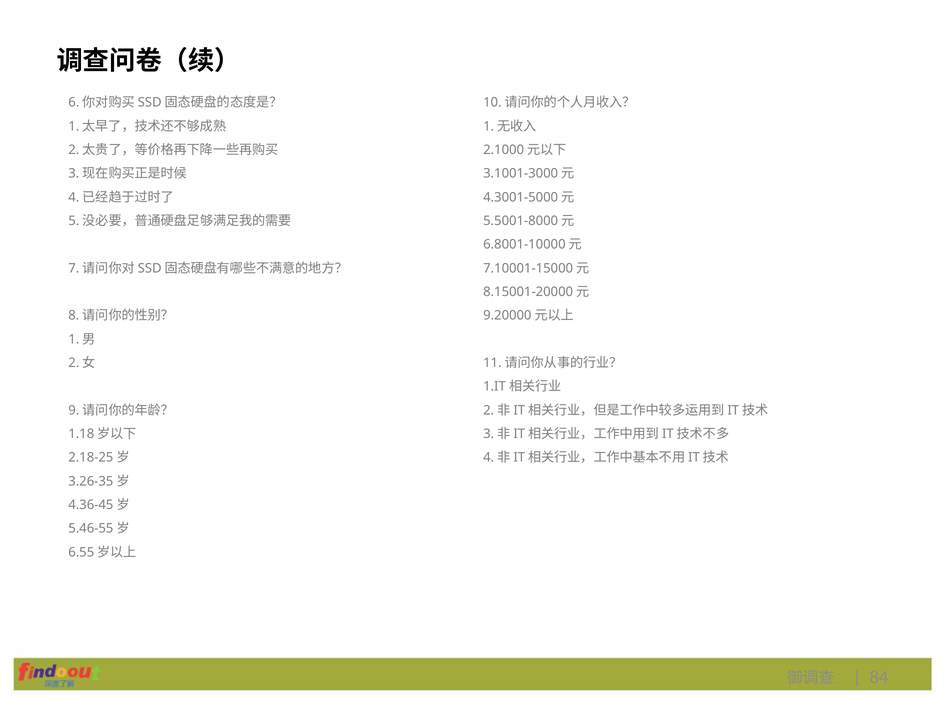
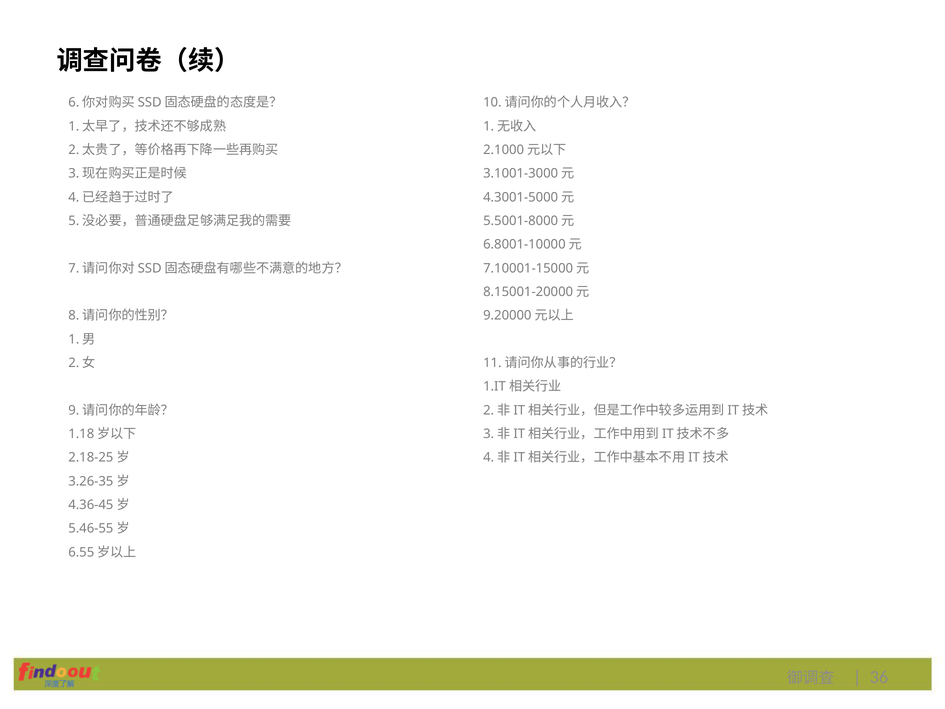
84: 84 -> 36 (879, 677)
